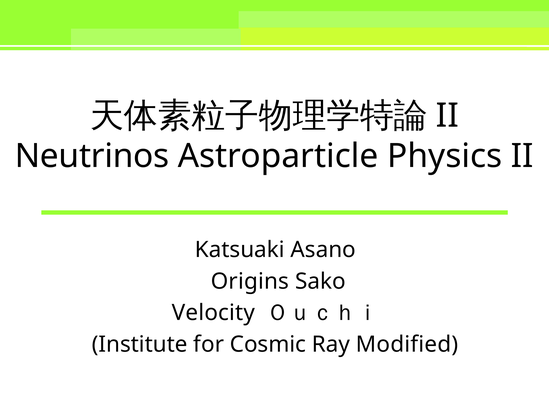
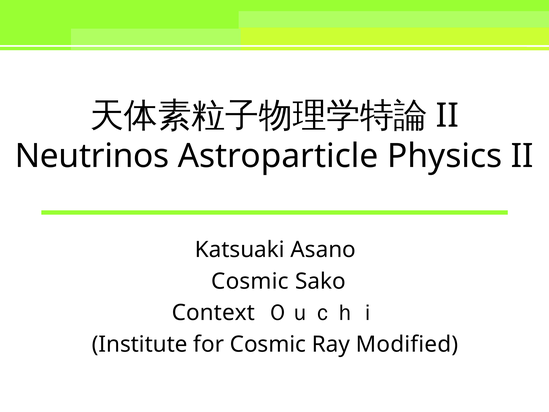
Origins: Origins -> Cosmic (250, 281)
Velocity: Velocity -> Context (213, 313)
